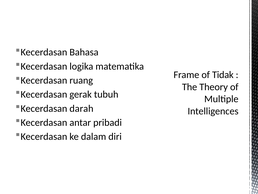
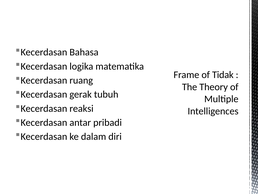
darah: darah -> reaksi (82, 108)
